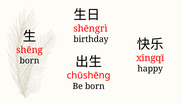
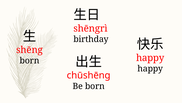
xīngqī: xīngqī -> happy (150, 58)
